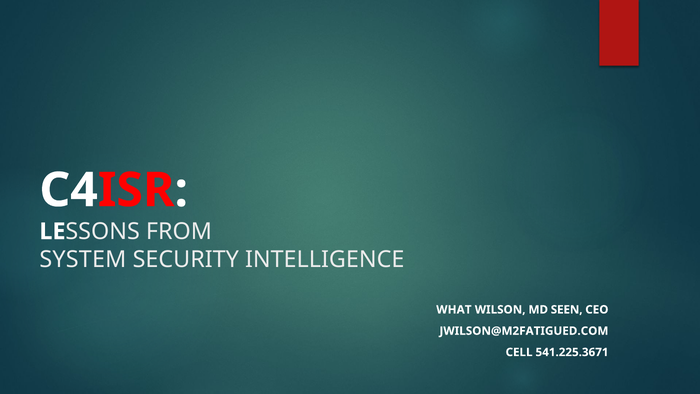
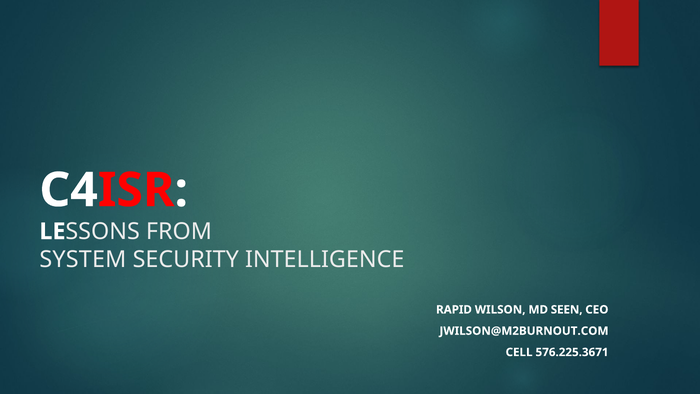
WHAT: WHAT -> RAPID (454, 309)
JWILSON@M2FATIGUED.COM: JWILSON@M2FATIGUED.COM -> JWILSON@M2BURNOUT.COM (524, 331)
541.225.3671: 541.225.3671 -> 576.225.3671 (572, 352)
